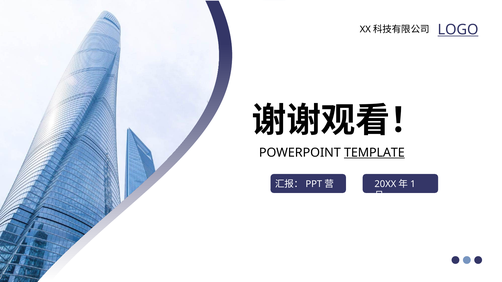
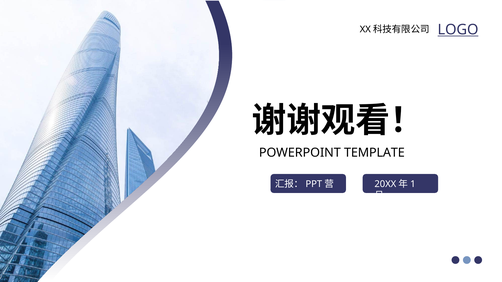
TEMPLATE underline: present -> none (374, 153)
